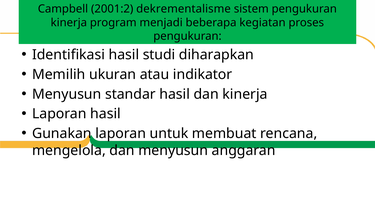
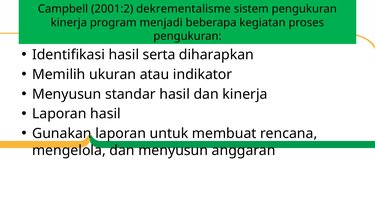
studi: studi -> serta (159, 55)
